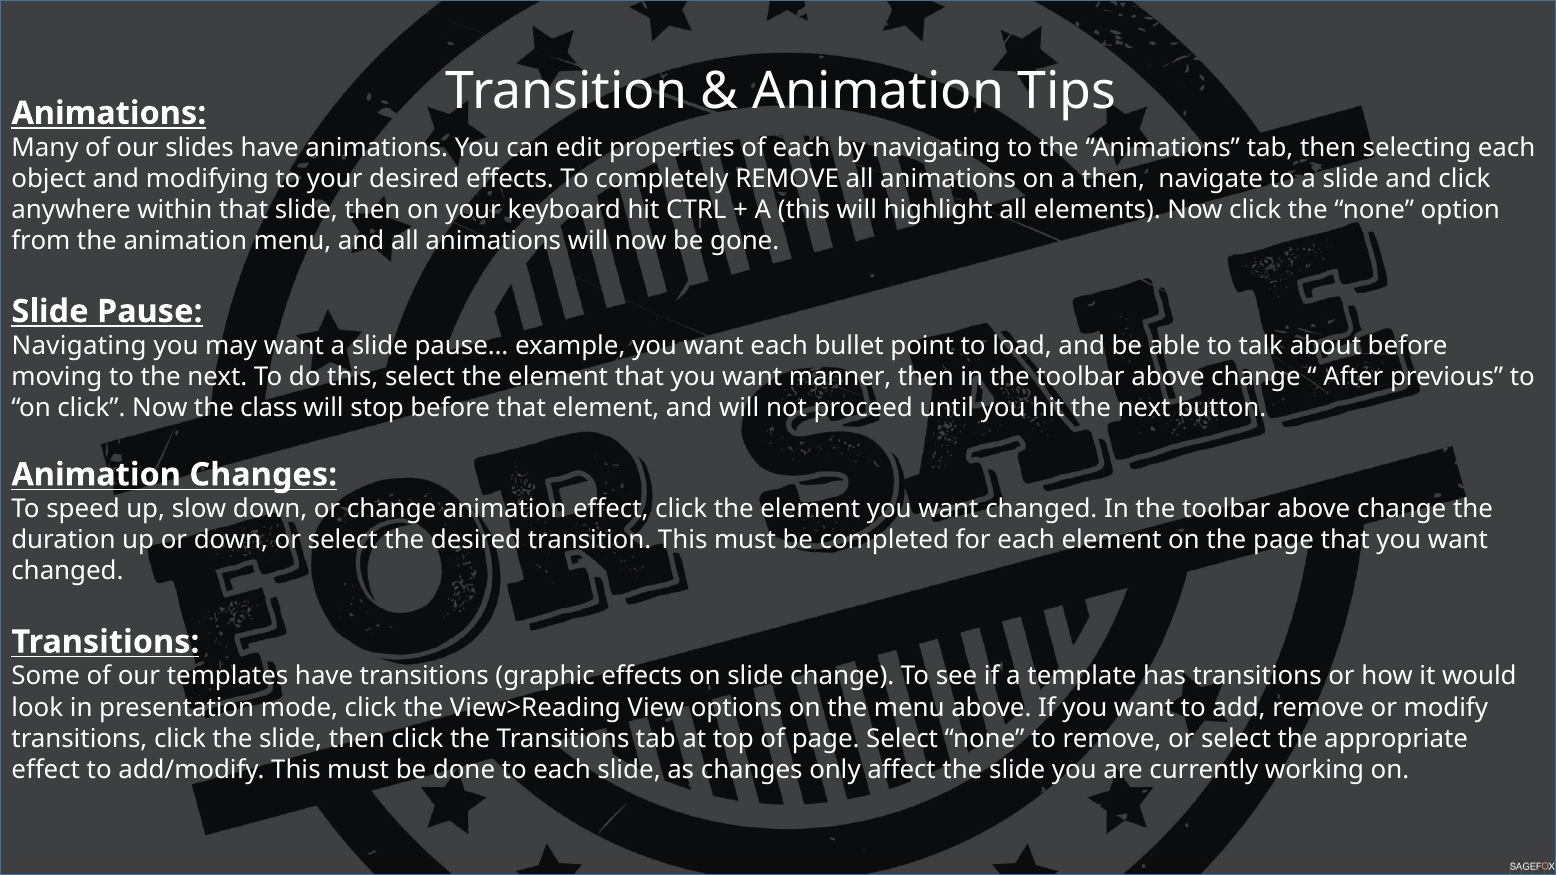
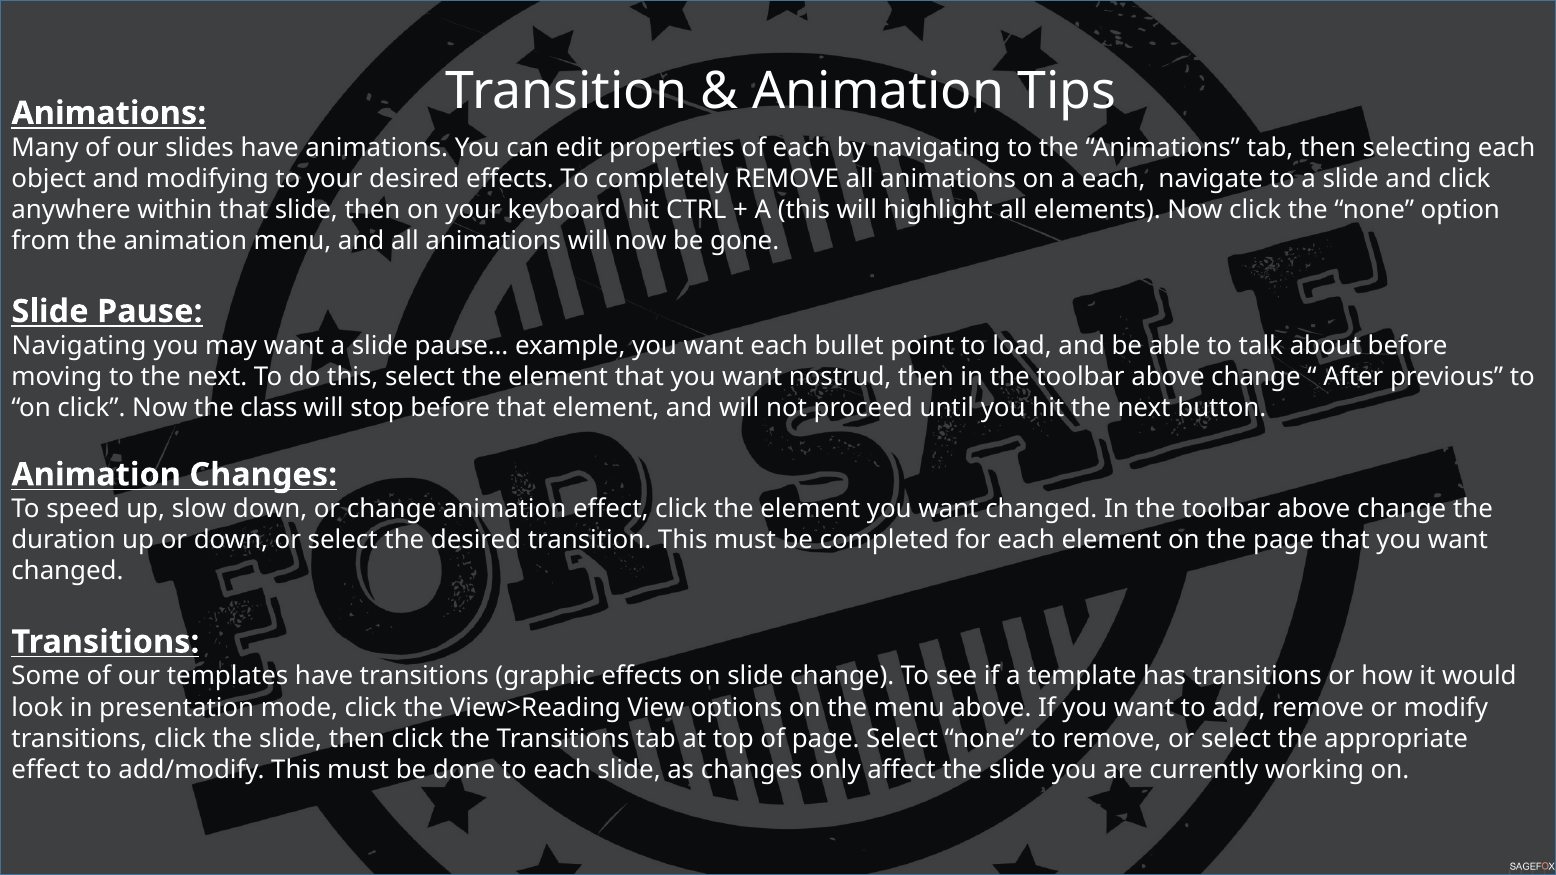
a then: then -> each (1114, 179)
manner: manner -> nostrud (840, 377)
